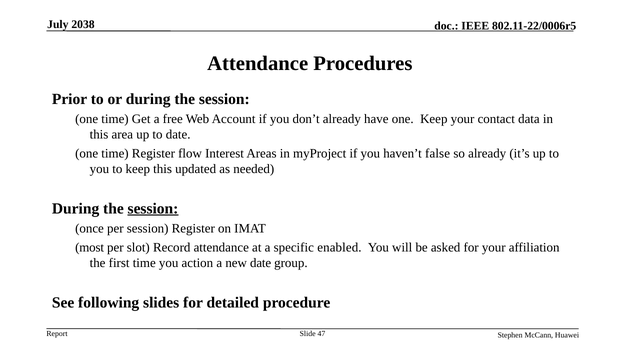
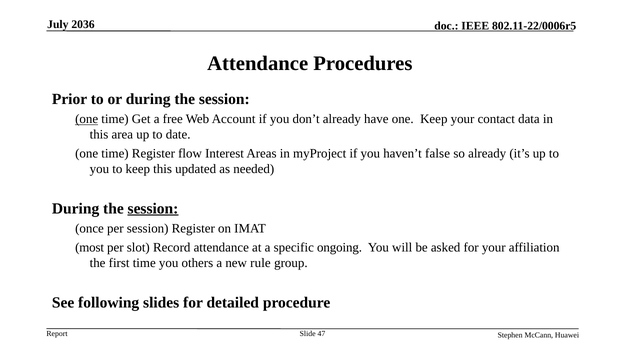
2038: 2038 -> 2036 (83, 25)
one underline: none -> present (87, 119)
enabled: enabled -> ongoing (340, 248)
action: action -> others (197, 263)
new date: date -> rule (260, 263)
